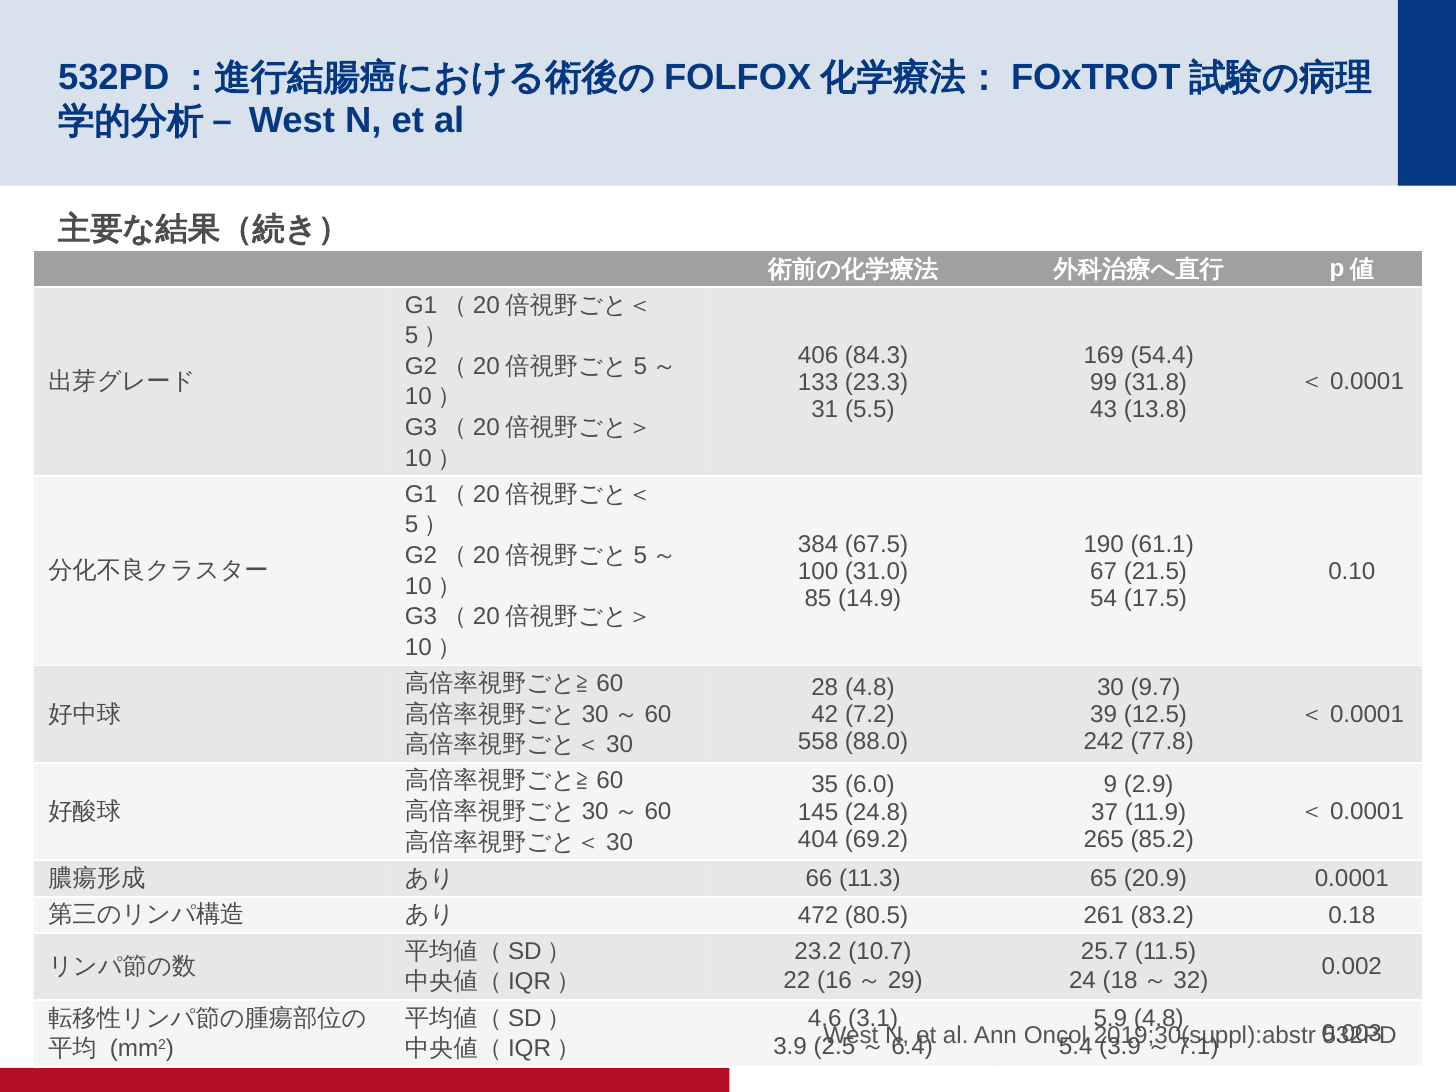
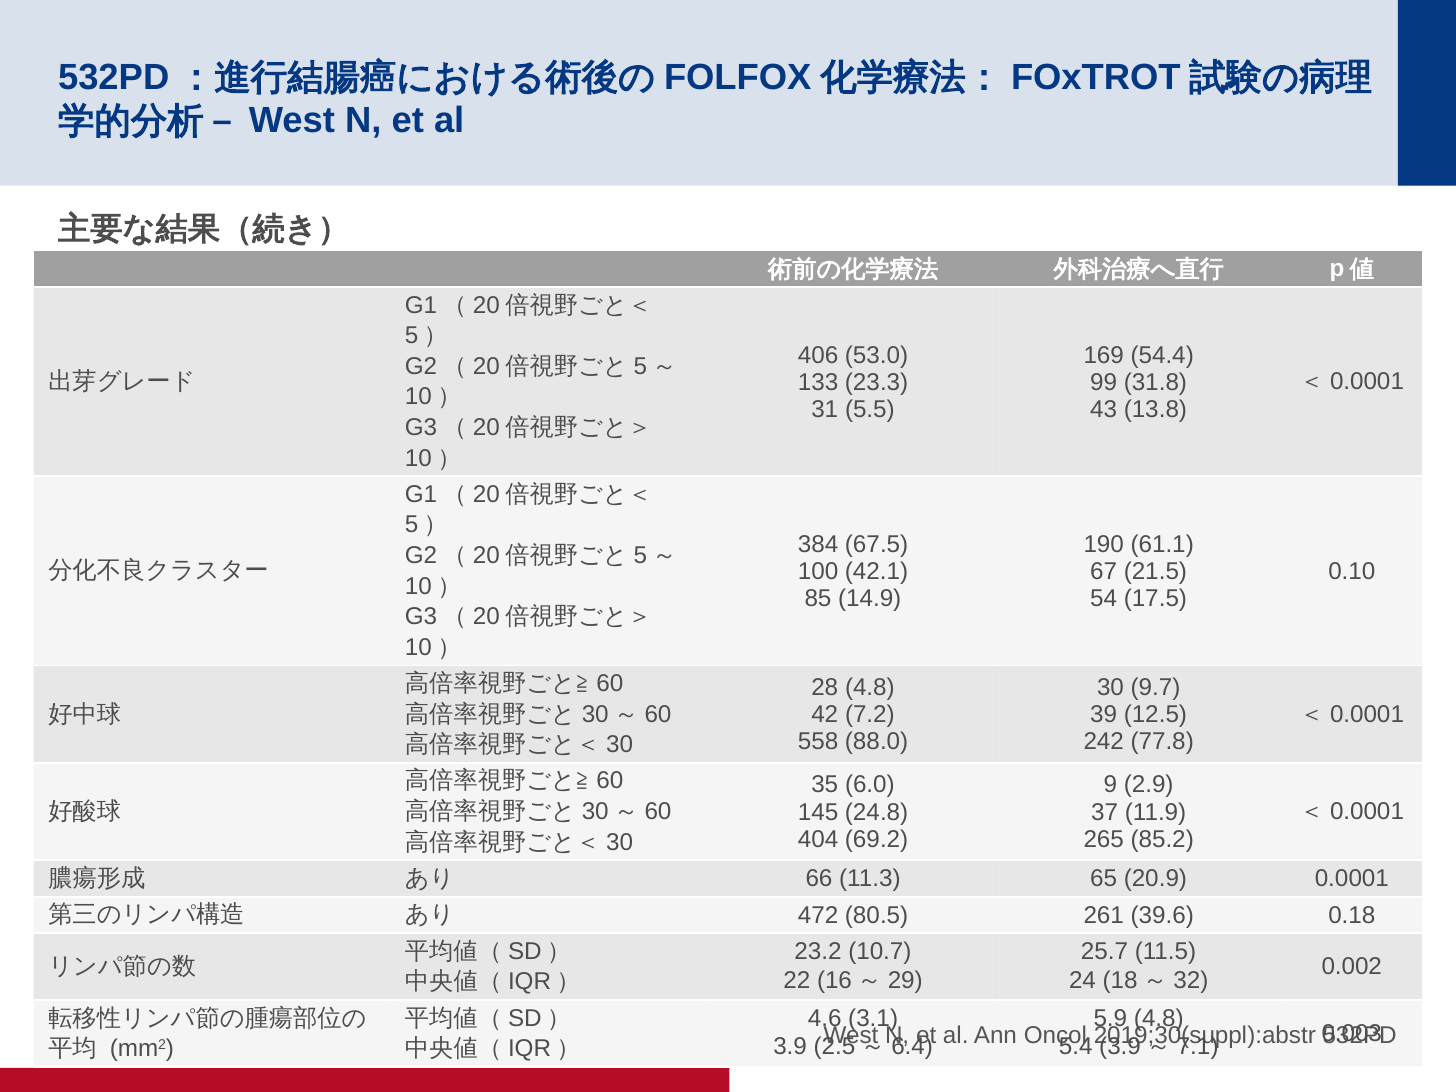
84.3: 84.3 -> 53.0 (877, 355)
31.0: 31.0 -> 42.1 (877, 571)
83.2: 83.2 -> 39.6 (1162, 915)
